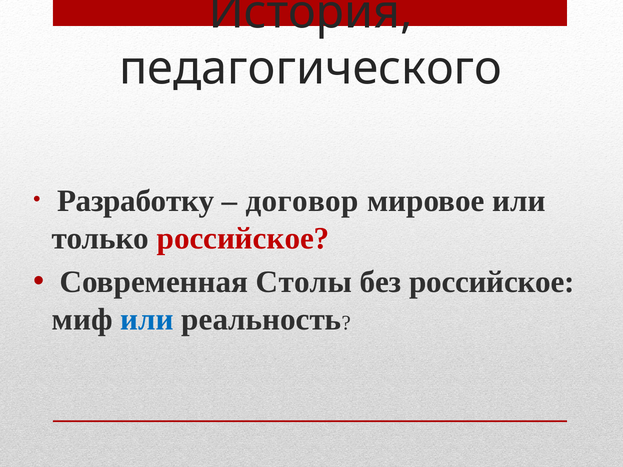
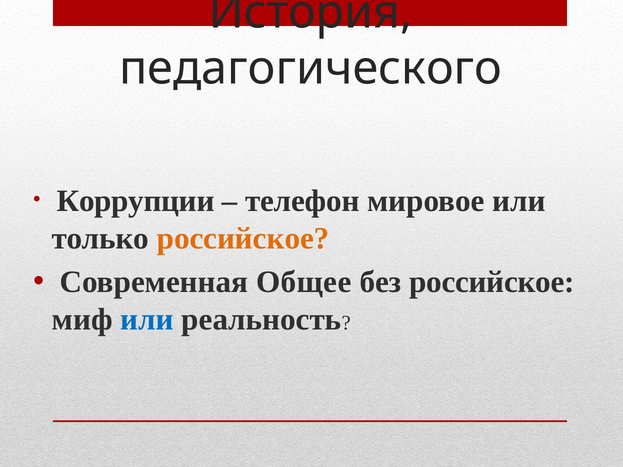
Разработку: Разработку -> Коррупции (136, 201)
договор: договор -> телефон (302, 201)
российское colour: red -> orange (243, 239)
Столы: Столы -> Общее (304, 282)
